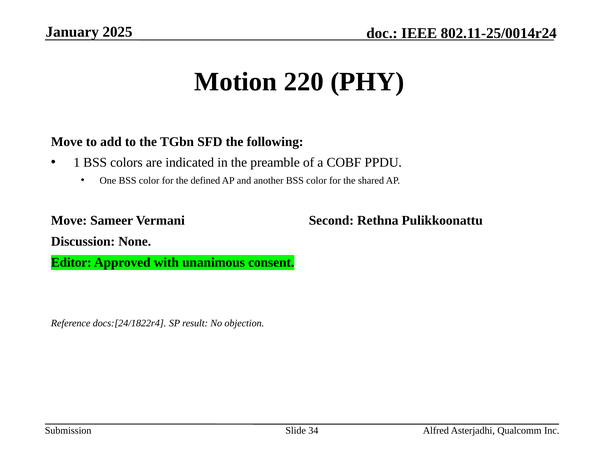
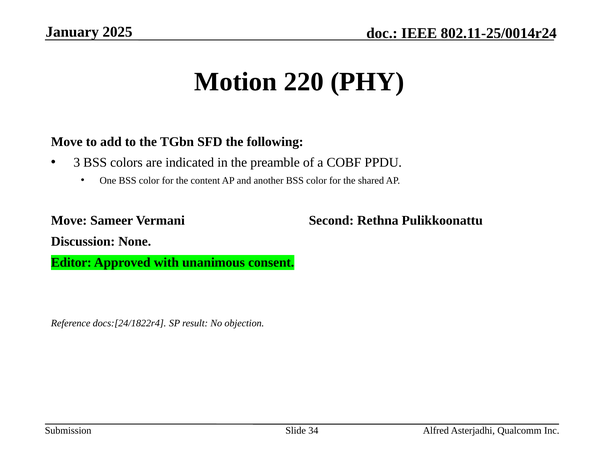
1: 1 -> 3 (77, 163)
defined: defined -> content (205, 181)
